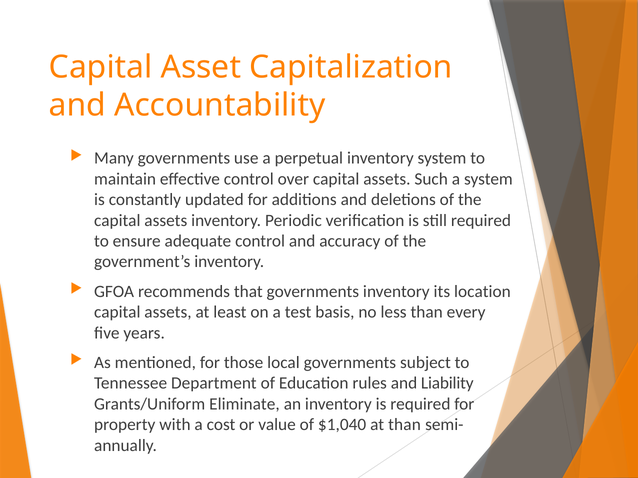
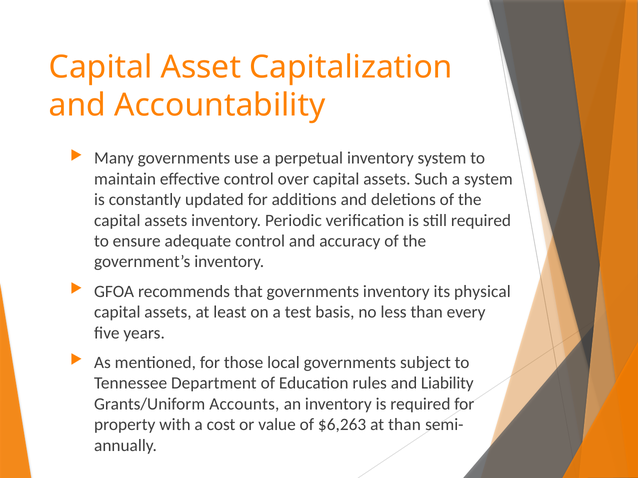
location: location -> physical (482, 292)
Eliminate: Eliminate -> Accounts (244, 404)
$1,040: $1,040 -> $6,263 (342, 425)
